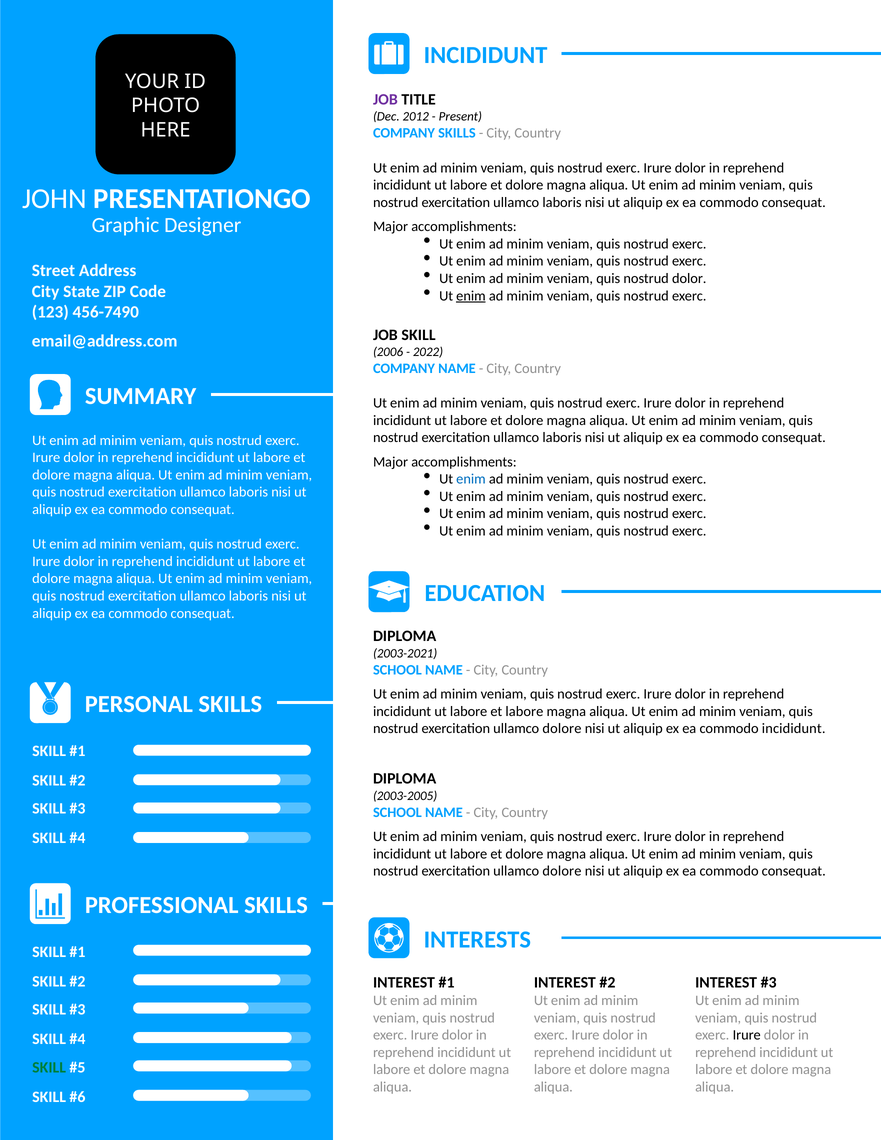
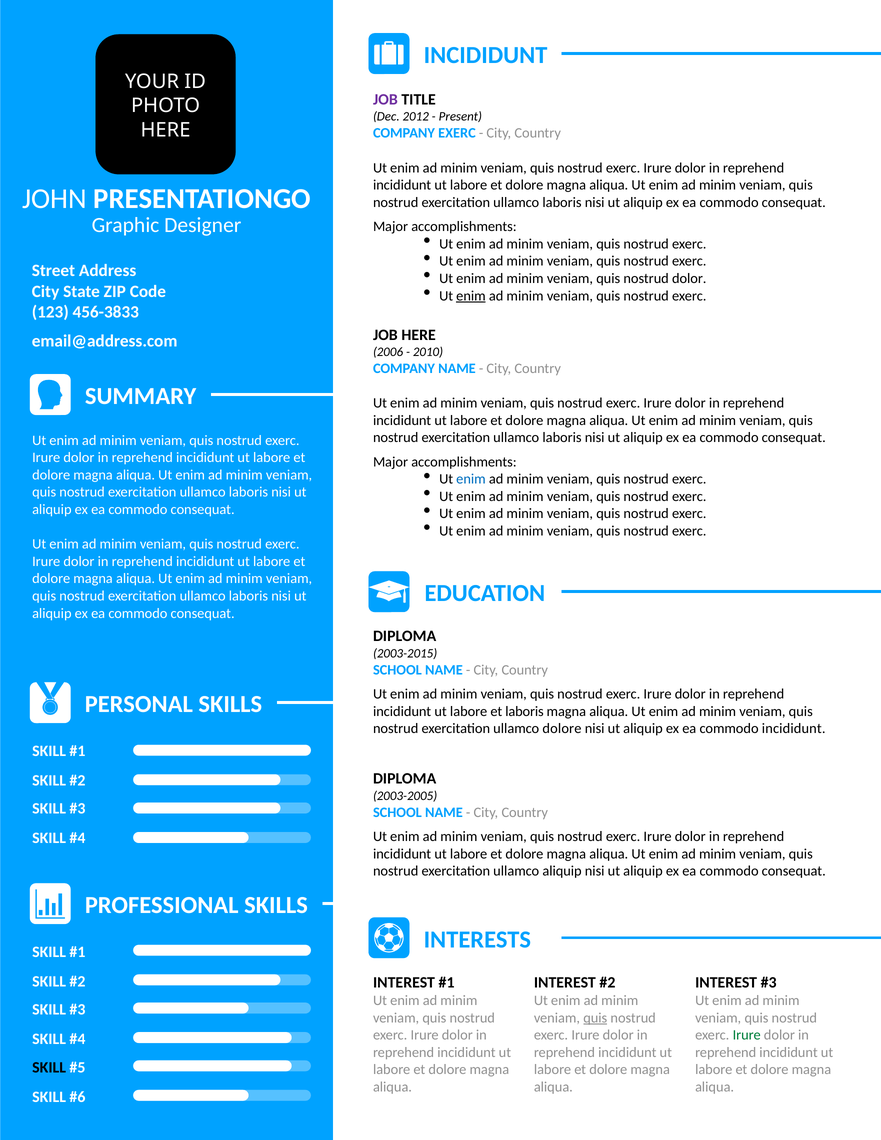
COMPANY SKILLS: SKILLS -> EXERC (457, 133)
456-7490: 456-7490 -> 456-3833 (106, 312)
JOB SKILL: SKILL -> HERE (419, 335)
2022: 2022 -> 2010 (428, 352)
2003-2021: 2003-2021 -> 2003-2015 (405, 653)
et labore: labore -> laboris (524, 711)
dolore: dolore -> aliquip (562, 871)
quis underline: none -> present (595, 1018)
Irure colour: black -> green (747, 1035)
SKILL colour: green -> black (49, 1067)
